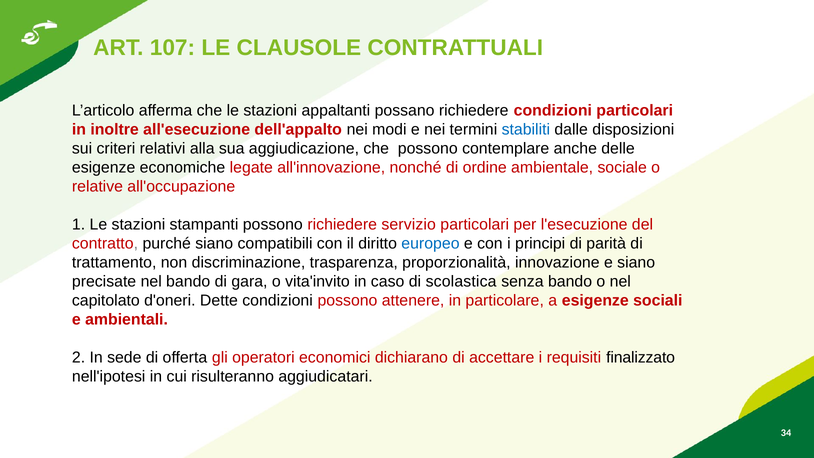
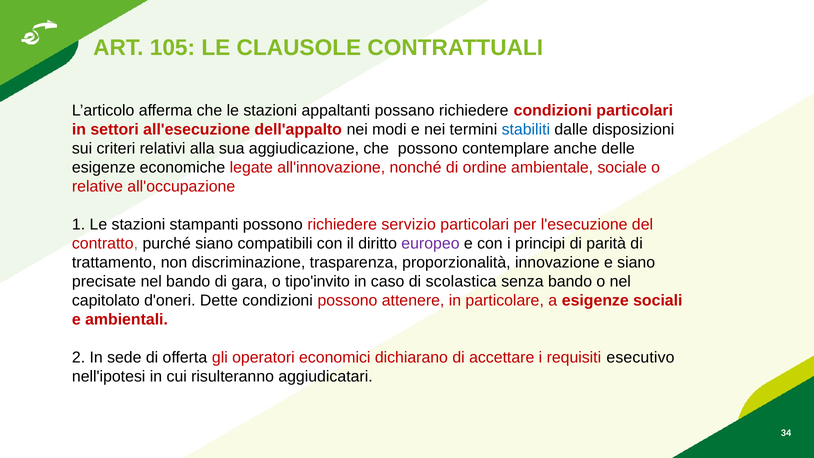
107: 107 -> 105 (172, 48)
inoltre: inoltre -> settori (115, 130)
europeo colour: blue -> purple (430, 244)
vita'invito: vita'invito -> tipo'invito (317, 282)
finalizzato: finalizzato -> esecutivo (640, 358)
